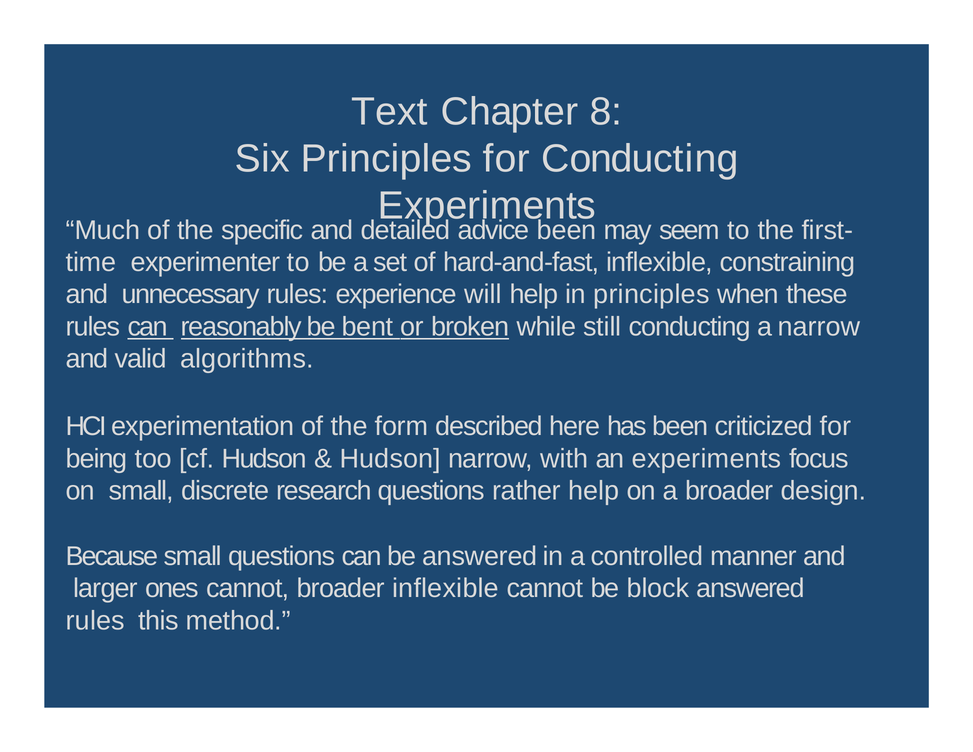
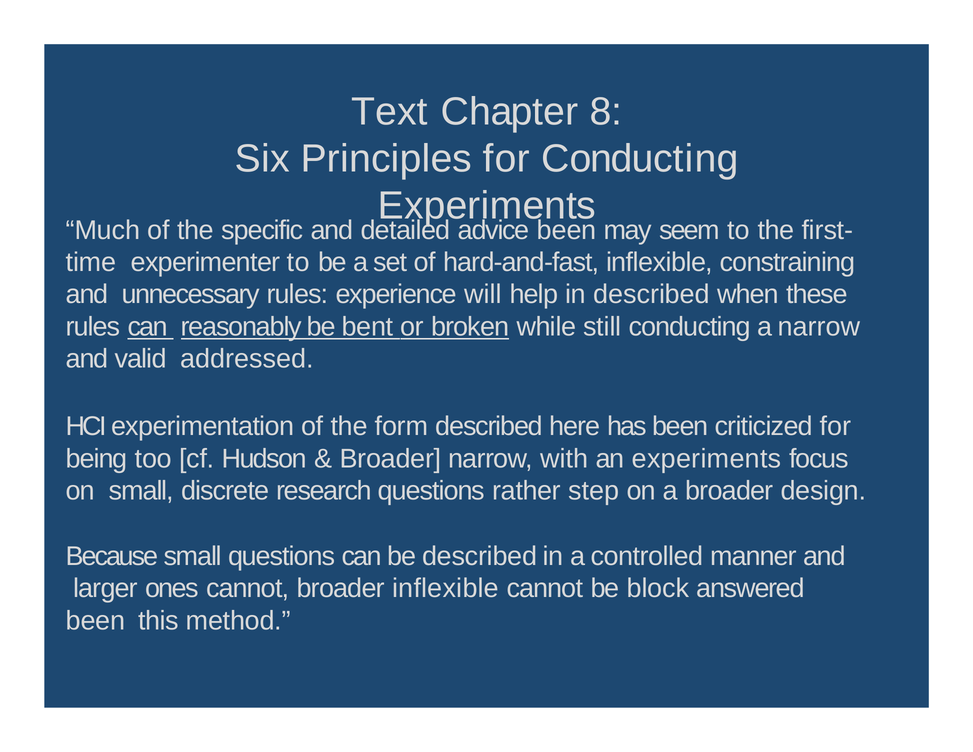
in principles: principles -> described (652, 294)
algorithms: algorithms -> addressed (247, 359)
Hudson: Hudson -> Broader (390, 459)
rather help: help -> step (594, 491)
be answered: answered -> described (480, 556)
rules: rules -> been (96, 621)
